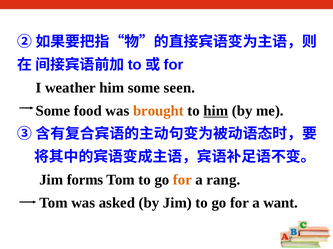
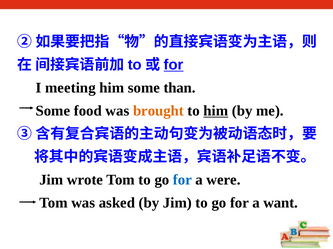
for underline: none -> present (174, 65)
weather: weather -> meeting (70, 88)
seen: seen -> than (180, 88)
forms: forms -> wrote (85, 180)
for colour: orange -> blue (182, 180)
rang: rang -> were (223, 180)
